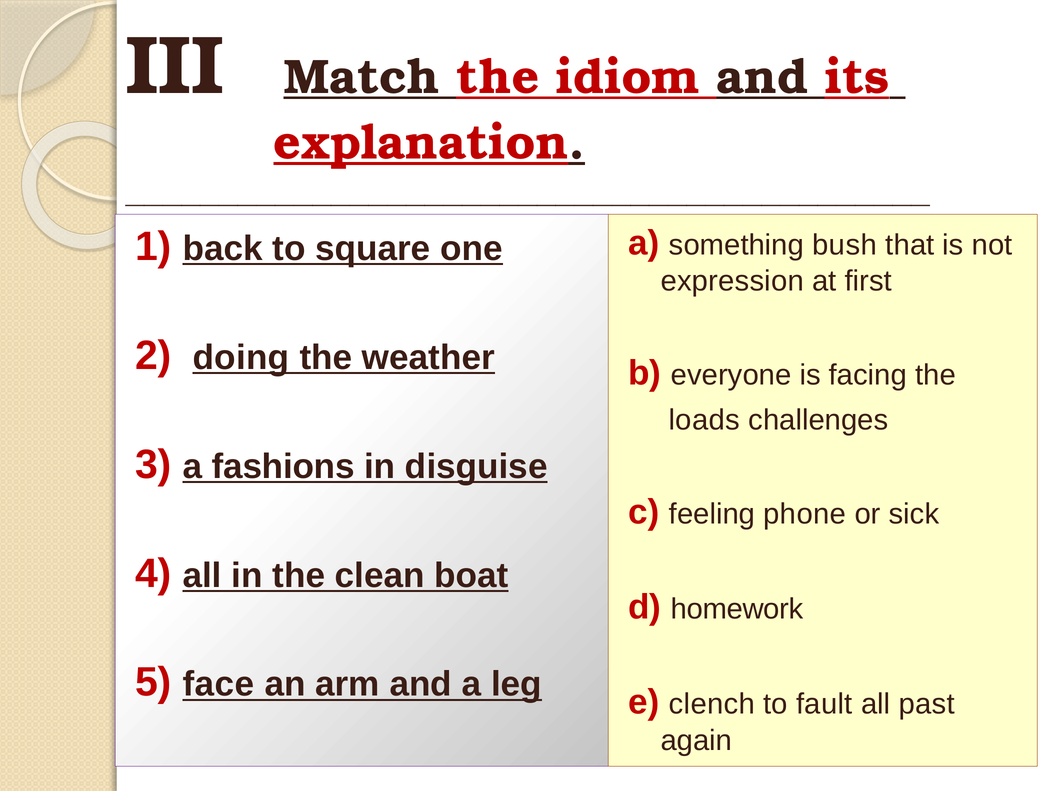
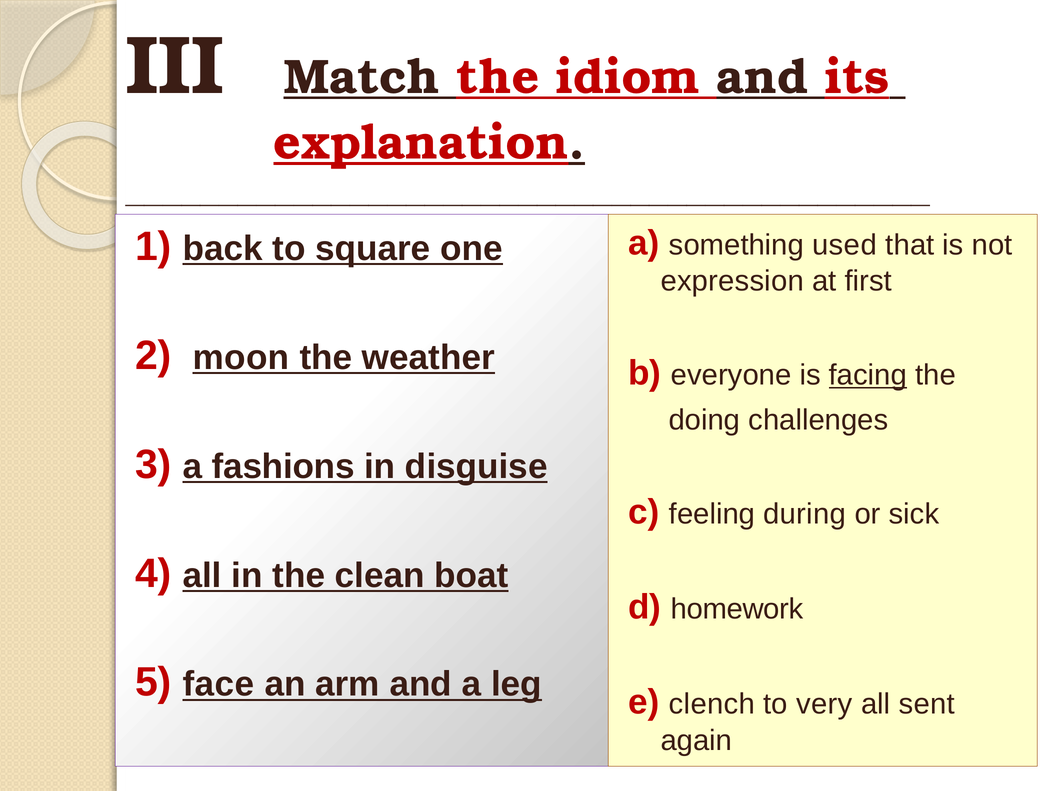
bush: bush -> used (845, 245)
doing: doing -> moon (241, 357)
facing underline: none -> present (868, 375)
loads: loads -> doing (704, 420)
phone: phone -> during (805, 514)
fault: fault -> very (824, 704)
past: past -> sent (927, 704)
